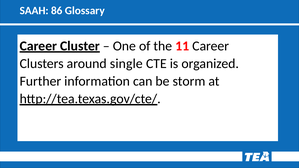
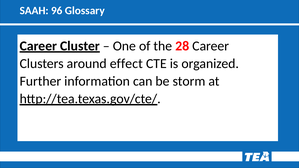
86: 86 -> 96 (57, 11)
11: 11 -> 28 (182, 46)
single: single -> effect (126, 64)
